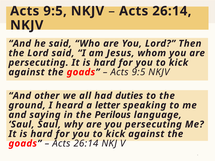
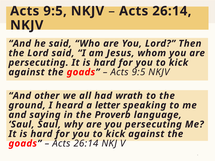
duties: duties -> wrath (129, 96)
Perilous: Perilous -> Proverb (113, 115)
